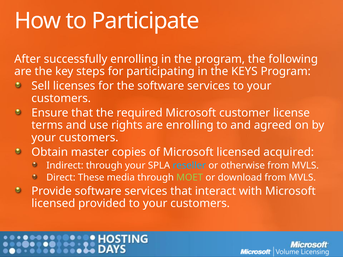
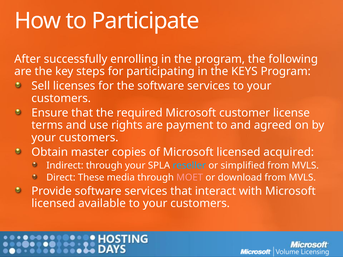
are enrolling: enrolling -> payment (190, 125)
otherwise: otherwise -> simplified (243, 166)
MOET colour: light green -> pink (190, 178)
provided: provided -> available (102, 204)
